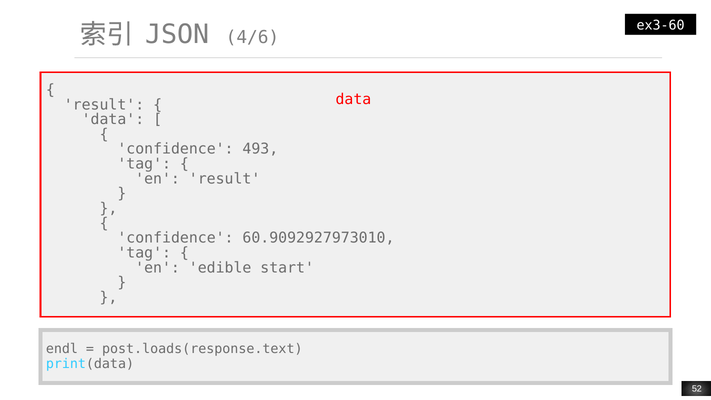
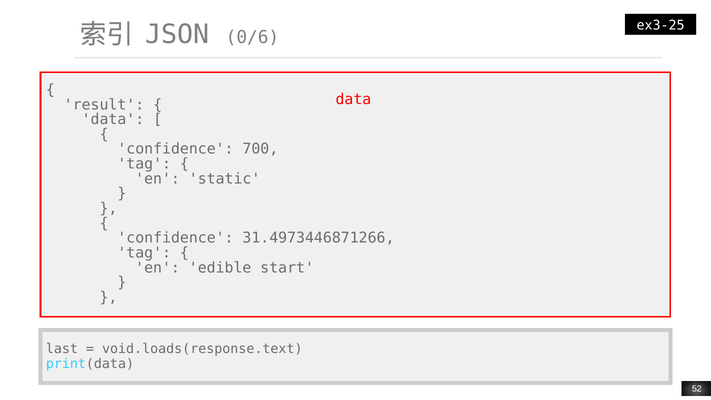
ex3-60: ex3-60 -> ex3-25 (661, 25)
4/6: 4/6 -> 0/6 (252, 38)
493: 493 -> 700 (260, 149)
en result: result -> static (225, 179)
60.9092927973010: 60.9092927973010 -> 31.4973446871266 (318, 238)
endl: endl -> last (62, 349)
post.loads(response.text: post.loads(response.text -> void.loads(response.text (202, 349)
